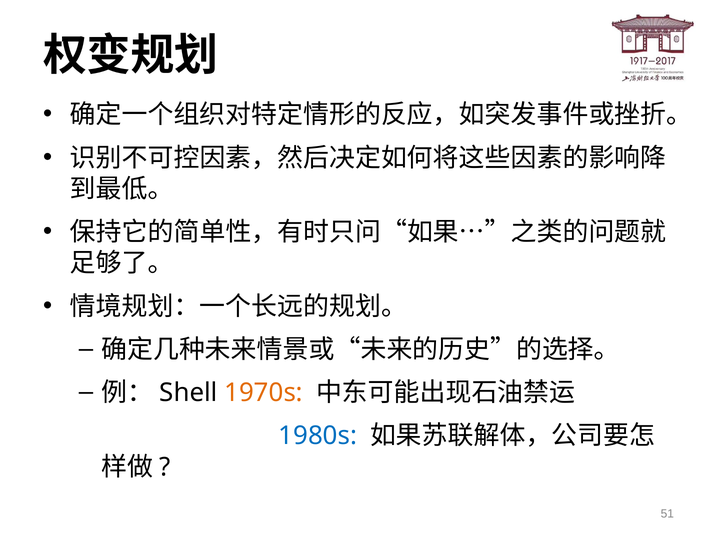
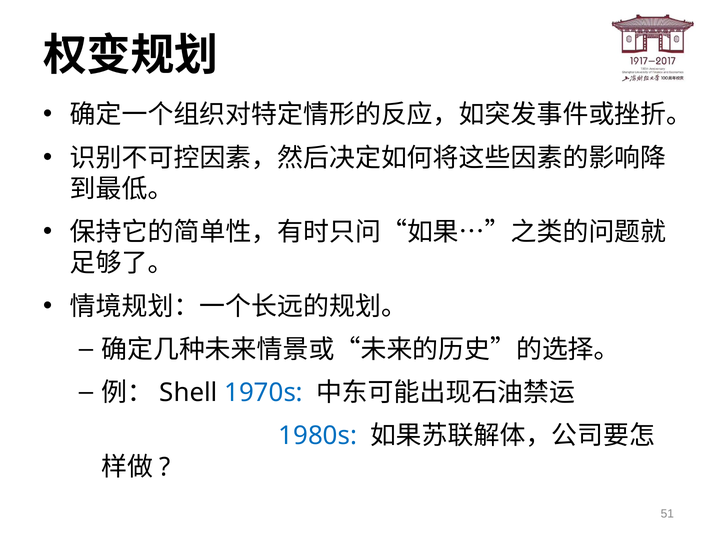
1970s colour: orange -> blue (264, 393)
